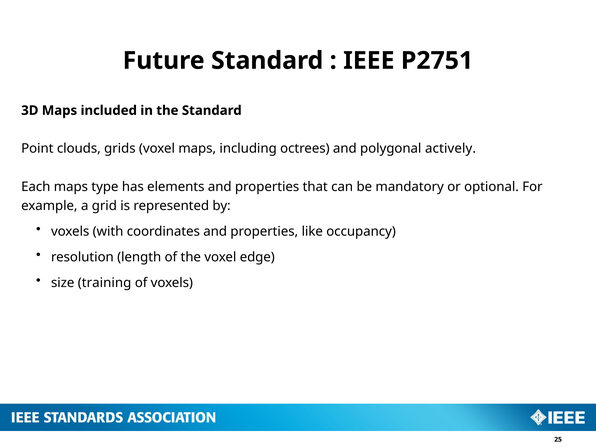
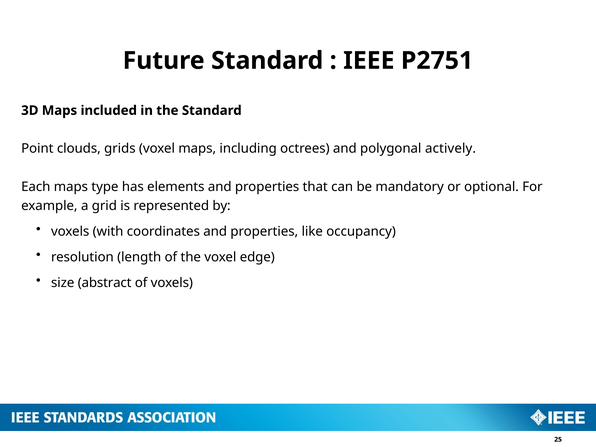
training: training -> abstract (105, 283)
